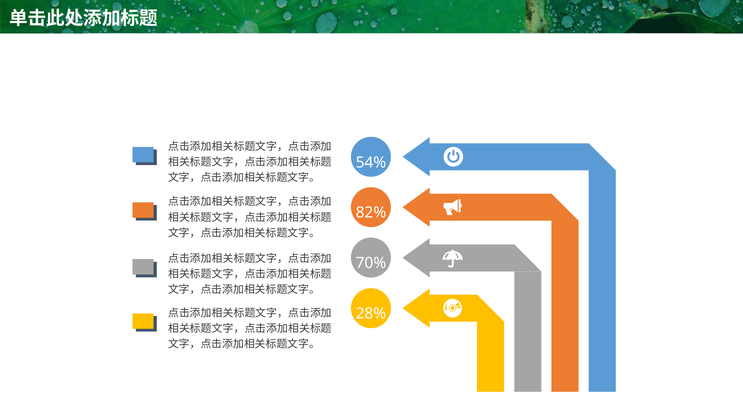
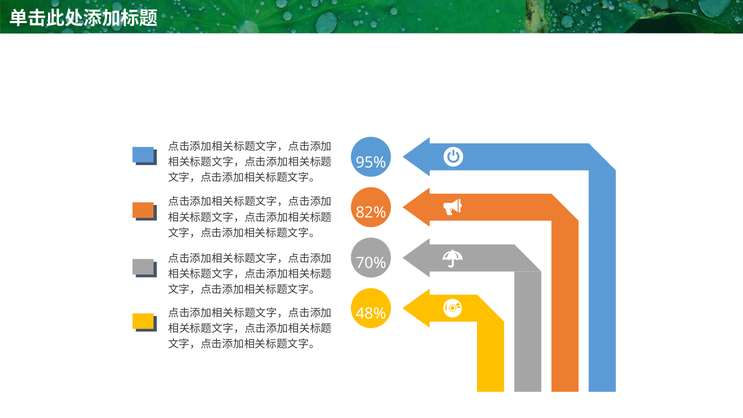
54%: 54% -> 95% (371, 162)
28%: 28% -> 48% (371, 314)
